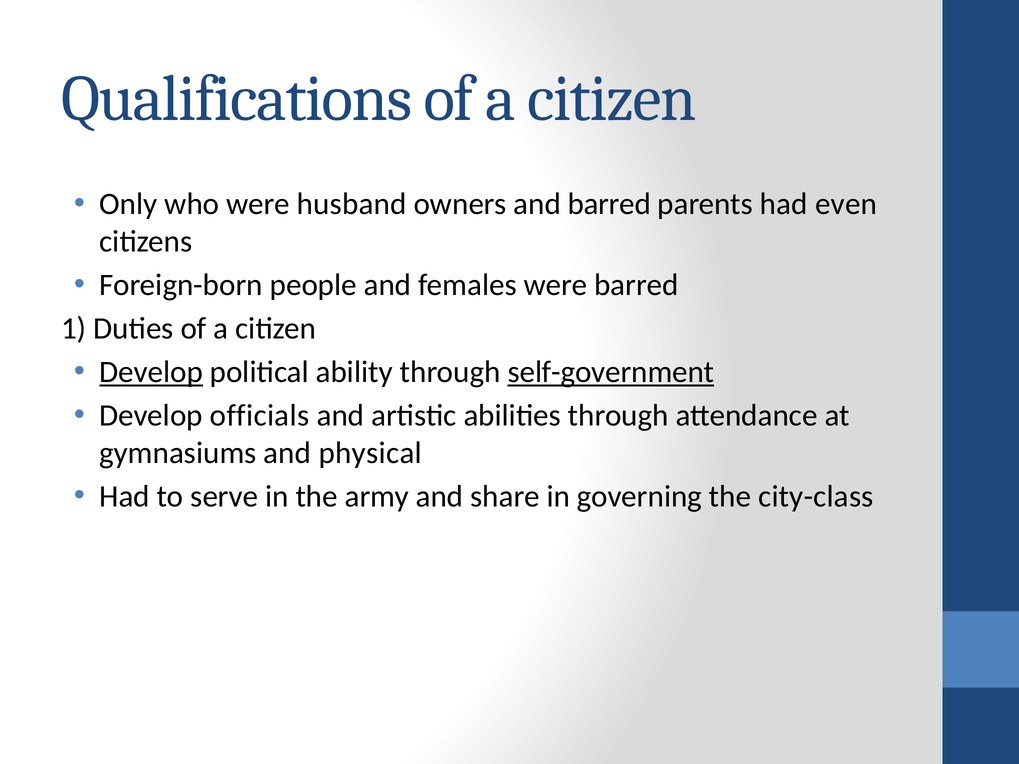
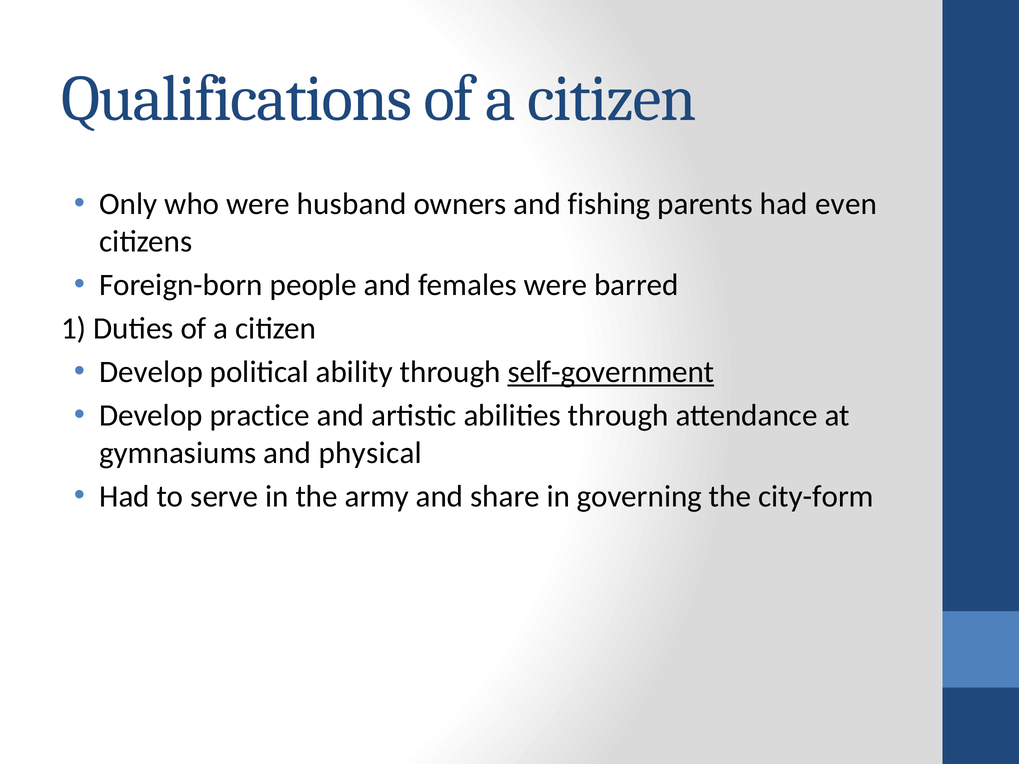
and barred: barred -> fishing (609, 204)
Develop underline: present -> none (151, 372)
officials: officials -> practice (260, 416)
city-class: city-class -> city-form (816, 496)
